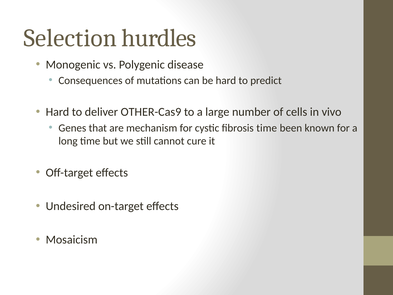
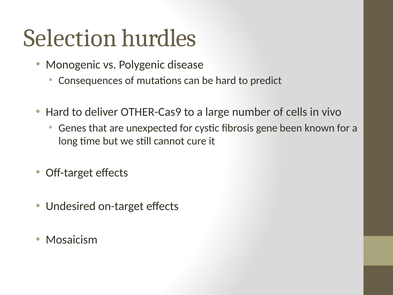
mechanism: mechanism -> unexpected (152, 128)
fibrosis time: time -> gene (267, 128)
